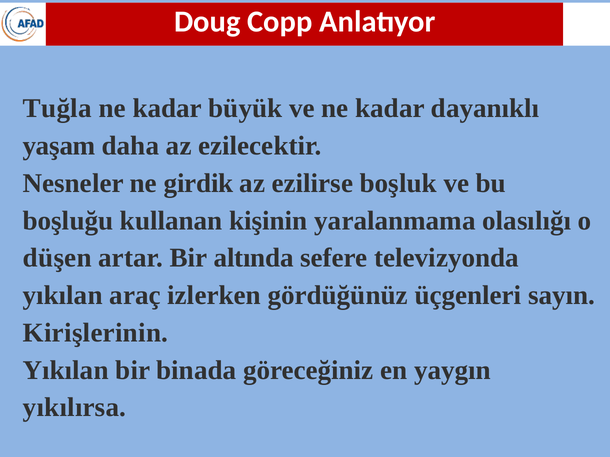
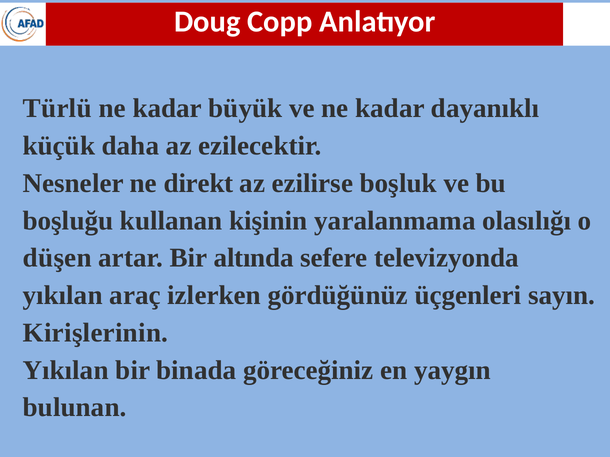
Tuğla: Tuğla -> Türlü (57, 109)
yaşam: yaşam -> küçük (59, 146)
girdik: girdik -> direkt (199, 183)
yıkılırsa: yıkılırsa -> bulunan (75, 408)
